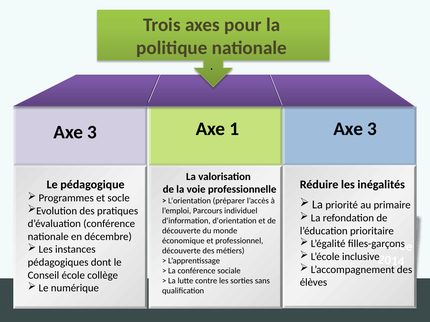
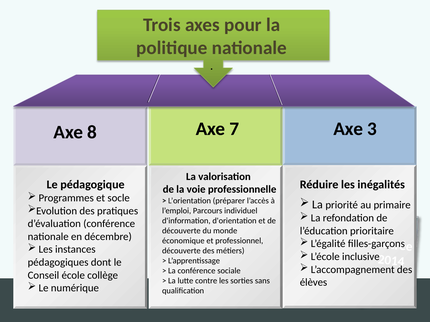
1: 1 -> 7 (234, 129)
3: 3 -> 8 (92, 132)
